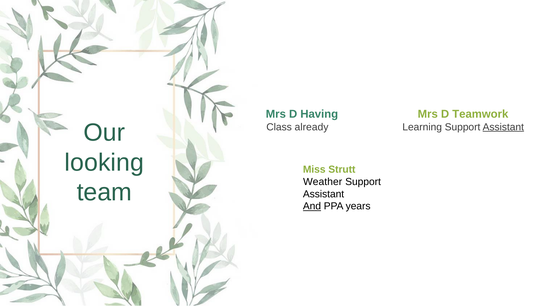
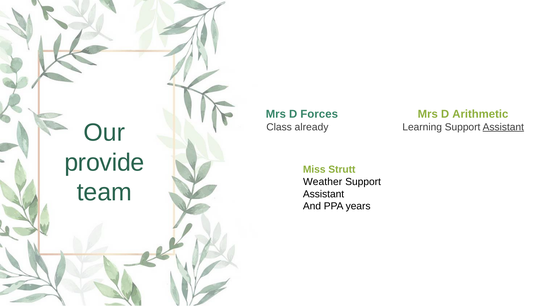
Having: Having -> Forces (319, 114)
Teamwork: Teamwork -> Arithmetic (480, 114)
looking: looking -> provide (104, 162)
And underline: present -> none (312, 206)
